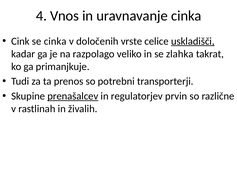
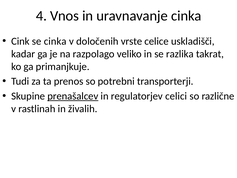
uskladišči underline: present -> none (193, 41)
zlahka: zlahka -> razlika (180, 54)
prvin: prvin -> celici (176, 96)
